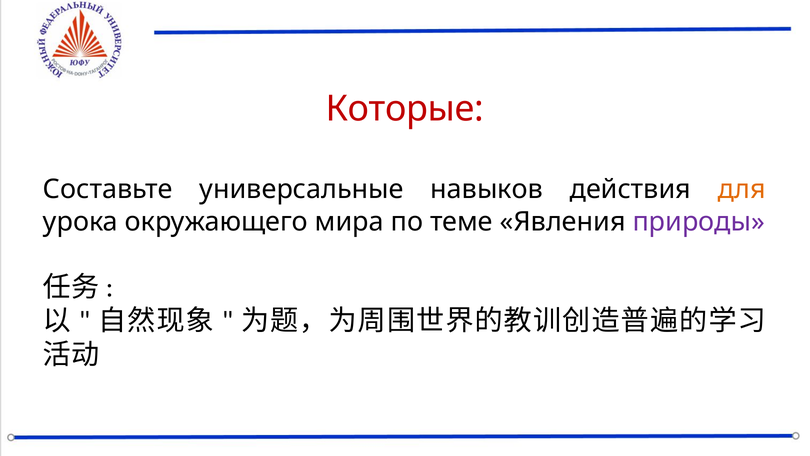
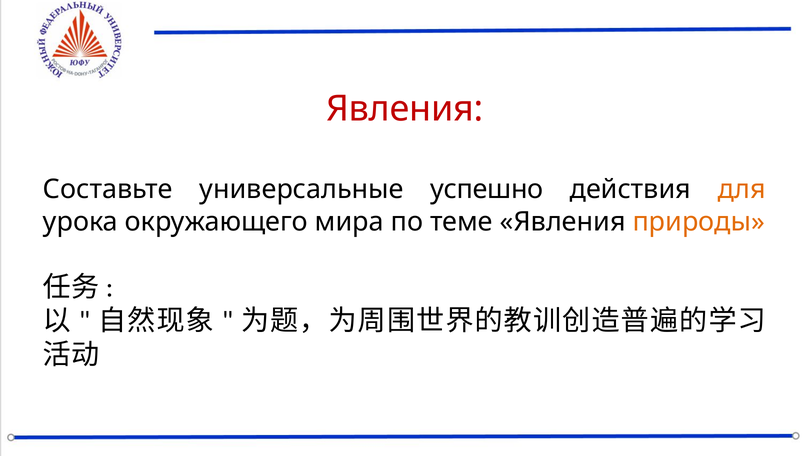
Которые: Которые -> Явления (405, 109)
навыков: навыков -> успешно (487, 189)
природы colour: purple -> orange (699, 222)
